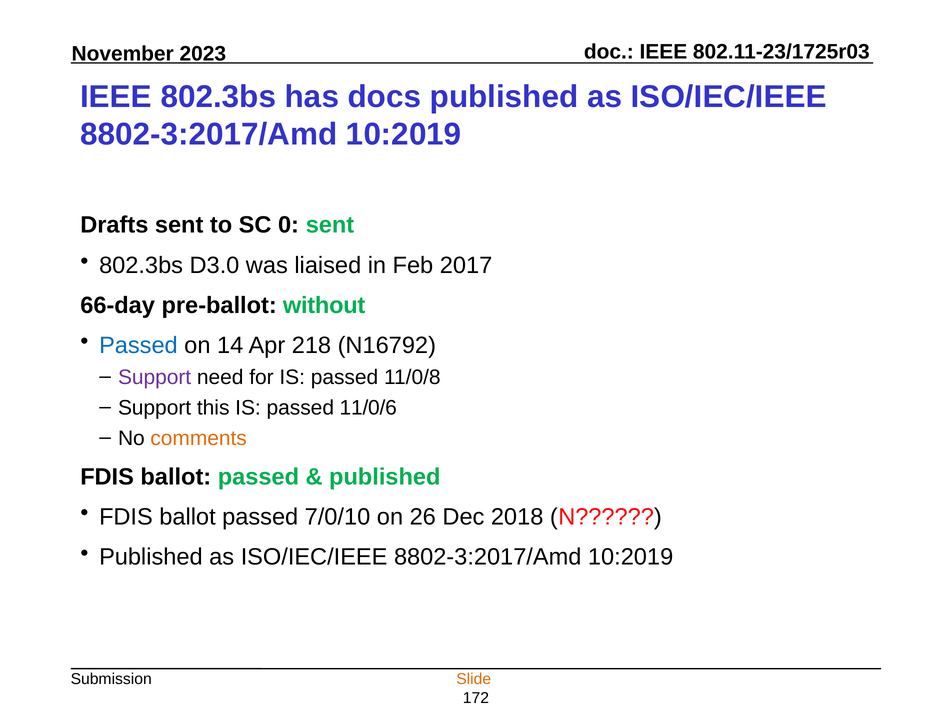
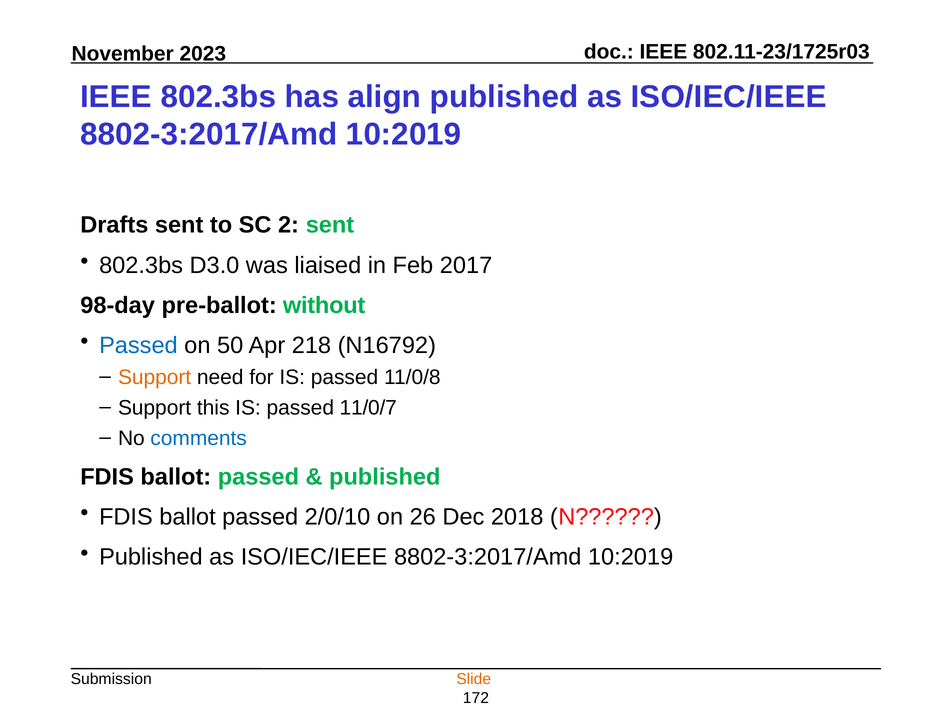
docs: docs -> align (384, 97)
0: 0 -> 2 (288, 225)
66-day: 66-day -> 98-day (118, 305)
14: 14 -> 50 (230, 346)
Support colour: purple -> orange (155, 377)
11/0/6: 11/0/6 -> 11/0/7 (368, 408)
comments colour: orange -> blue (199, 438)
7/0/10: 7/0/10 -> 2/0/10 (337, 517)
